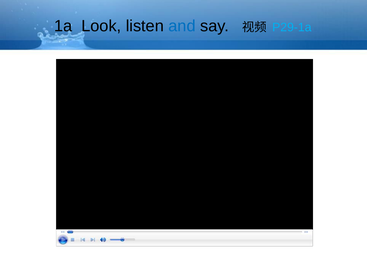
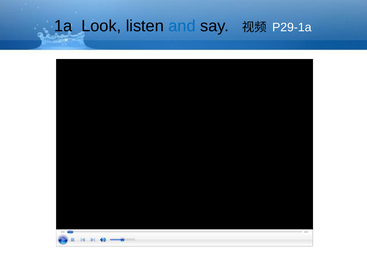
P29-1a colour: light blue -> white (292, 27)
